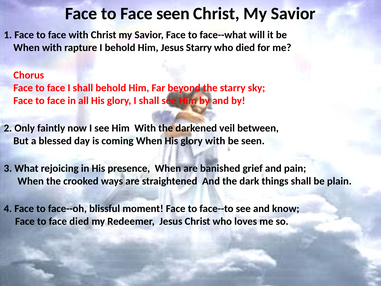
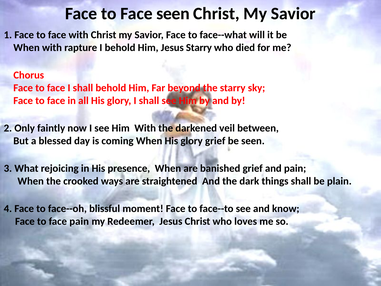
glory with: with -> grief (215, 141)
face died: died -> pain (79, 221)
